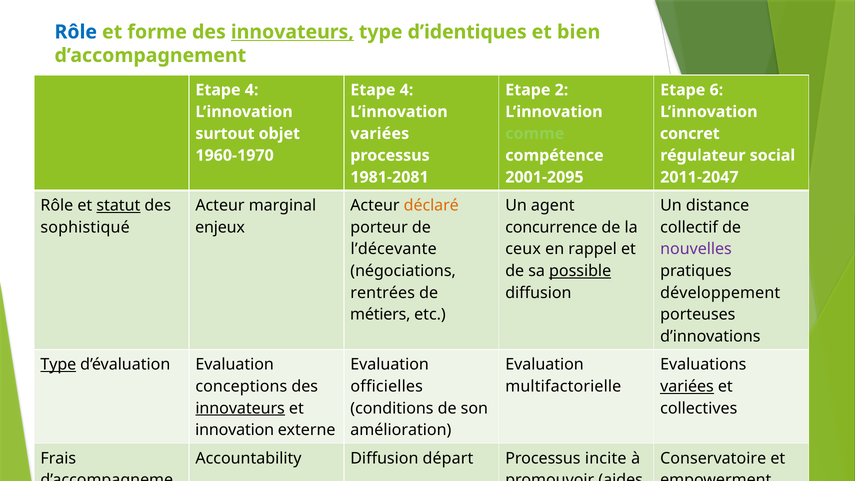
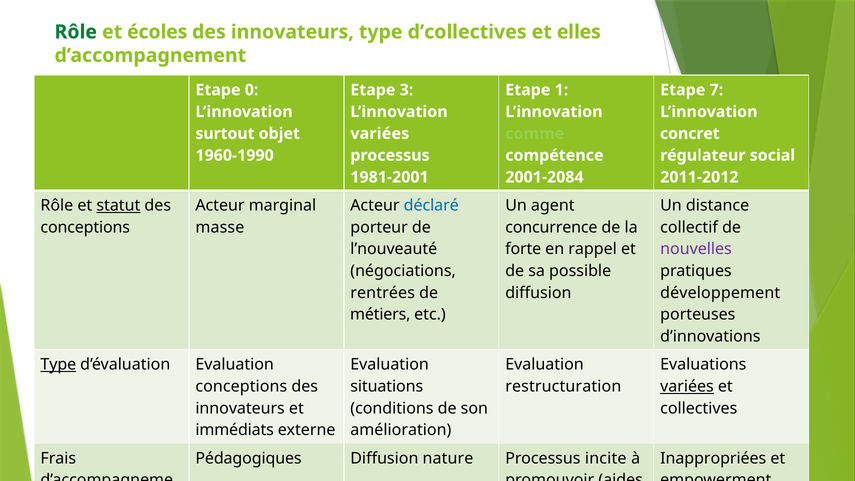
Rôle colour: blue -> green (76, 32)
forme: forme -> écoles (157, 32)
innovateurs underline: present -> none (292, 32)
d’identiques: d’identiques -> d’collectives (467, 32)
bien: bien -> elles (579, 32)
4: 4 -> 0 (252, 90)
4: 4 -> 3 (407, 90)
2: 2 -> 1 (561, 90)
6: 6 -> 7 (716, 90)
1960-1970: 1960-1970 -> 1960-1990 (235, 155)
1981-2081: 1981-2081 -> 1981-2001 (390, 177)
2001-2095: 2001-2095 -> 2001-2084 (544, 177)
2011-2047: 2011-2047 -> 2011-2012 (699, 177)
déclaré colour: orange -> blue (431, 205)
sophistiqué: sophistiqué -> conceptions (85, 227)
enjeux: enjeux -> masse (220, 227)
l’décevante: l’décevante -> l’nouveauté (394, 249)
ceux: ceux -> forte (523, 249)
possible underline: present -> none (580, 271)
officielles: officielles -> situations (387, 386)
multifactorielle: multifactorielle -> restructuration (563, 386)
innovateurs underline: present -> none (240, 408)
innovation: innovation -> immédiats (235, 430)
Accountability: Accountability -> Pédagogiques (249, 458)
départ: départ -> nature (448, 458)
Conservatoire: Conservatoire -> Inappropriées (713, 458)
